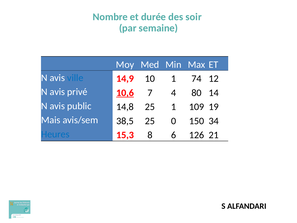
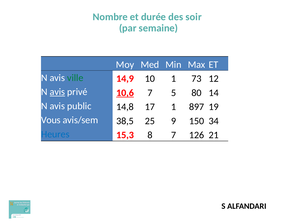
ville colour: blue -> green (75, 78)
74: 74 -> 73 (197, 79)
avis underline: none -> present (57, 92)
4: 4 -> 5 (174, 93)
14,8 25: 25 -> 17 (150, 107)
109: 109 -> 897 (197, 107)
Mais: Mais -> Vous (51, 120)
0: 0 -> 9 (174, 121)
8 6: 6 -> 7 (174, 135)
